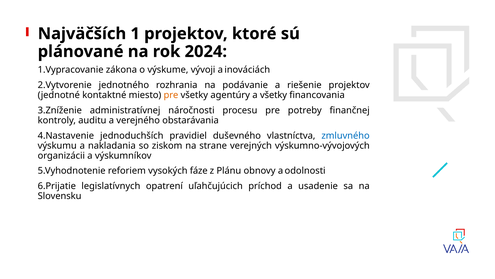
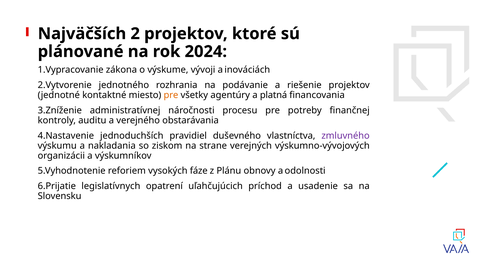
1: 1 -> 2 (135, 34)
a všetky: všetky -> platná (274, 95)
zmluvného colour: blue -> purple (346, 135)
